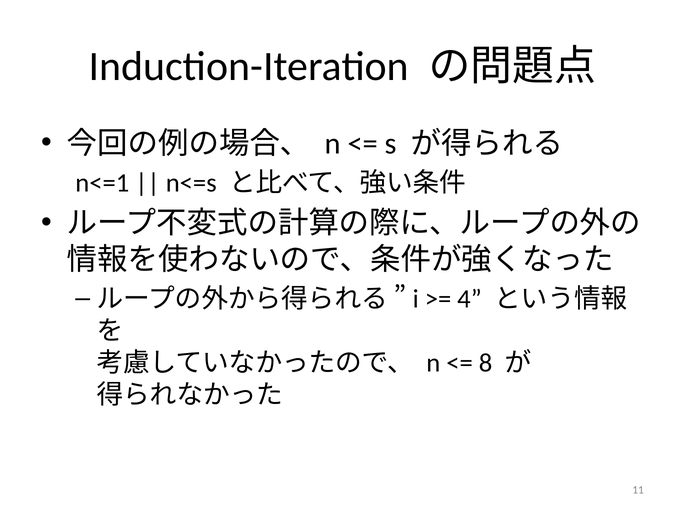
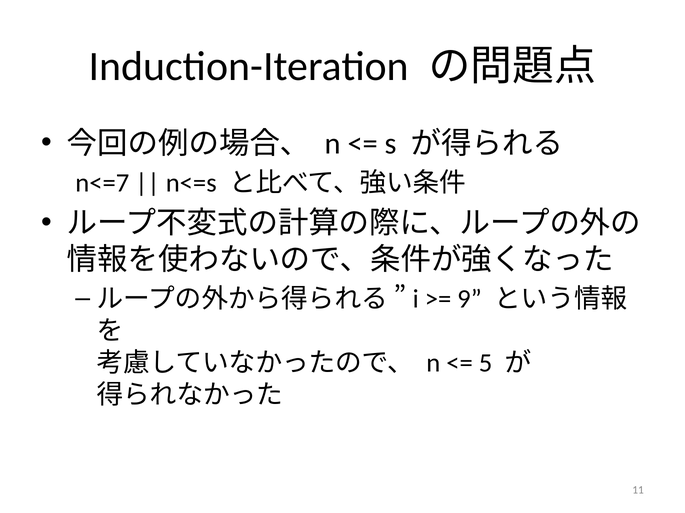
n<=1: n<=1 -> n<=7 (102, 183)
4: 4 -> 9 (470, 300)
8: 8 -> 5 (485, 364)
